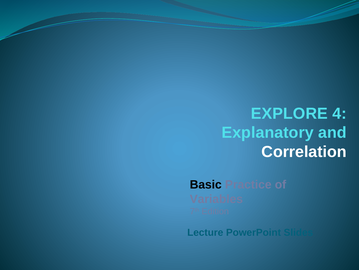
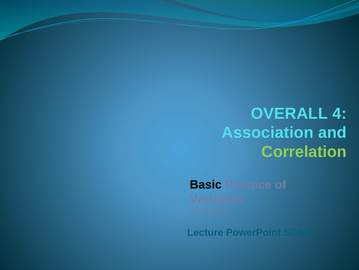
EXPLORE: EXPLORE -> OVERALL (289, 113)
Explanatory: Explanatory -> Association (268, 132)
Correlation colour: white -> light green (304, 151)
